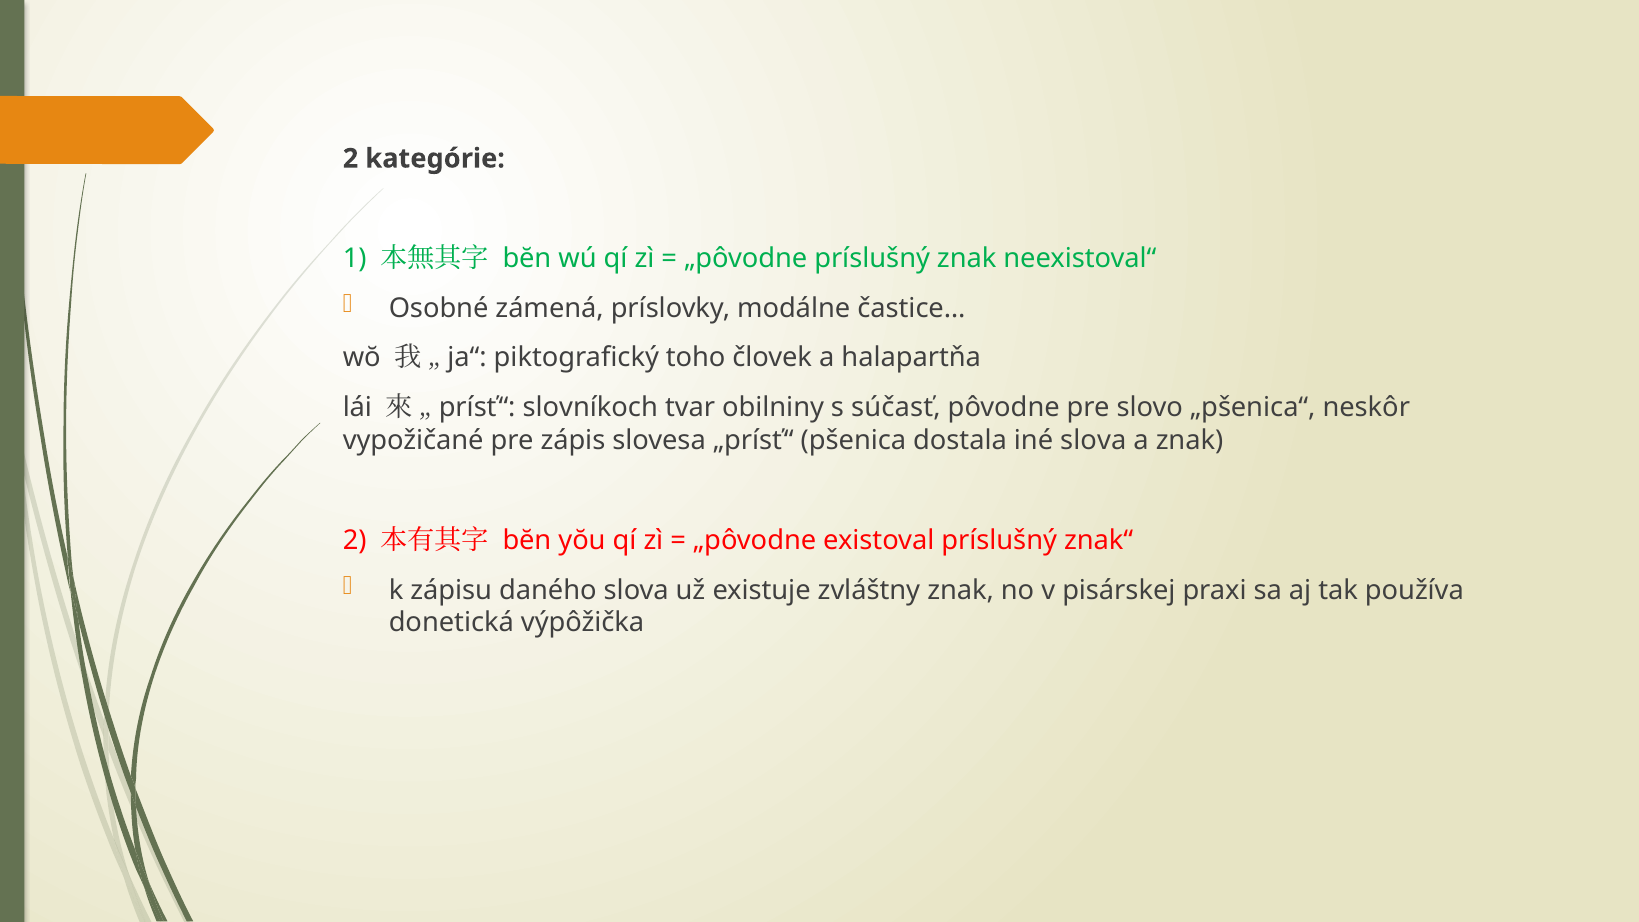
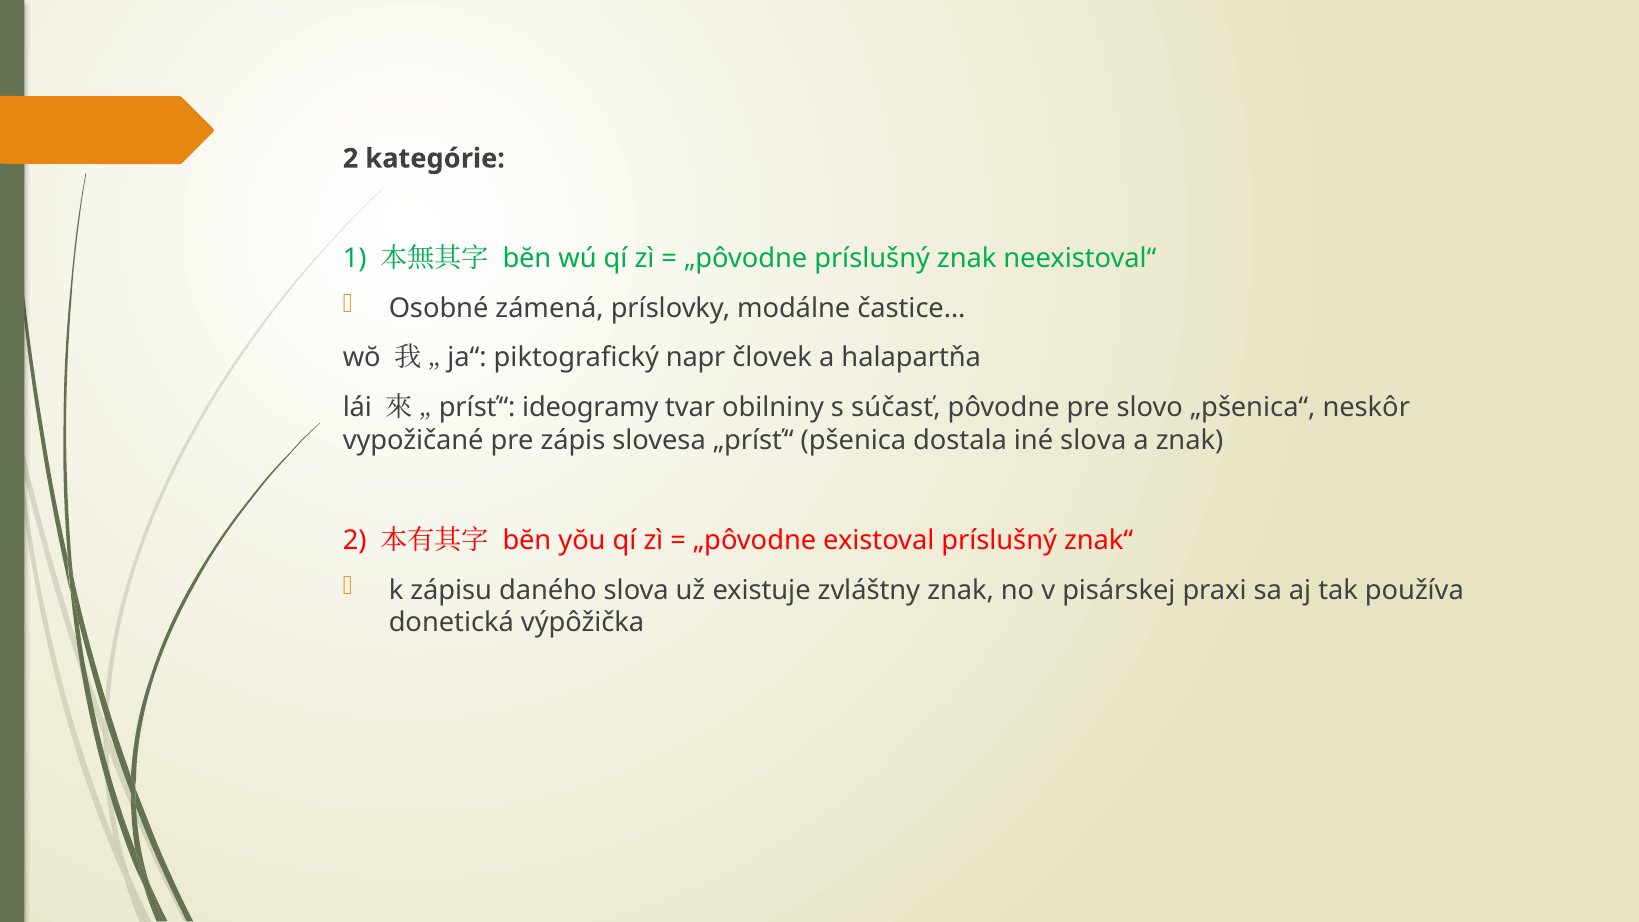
toho: toho -> napr (696, 358)
slovníkoch: slovníkoch -> ideogramy (590, 408)
